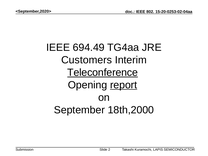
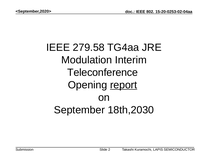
694.49: 694.49 -> 279.58 (89, 48)
Customers: Customers -> Modulation (87, 60)
Teleconference underline: present -> none (103, 72)
18th,2000: 18th,2000 -> 18th,2030 (131, 110)
